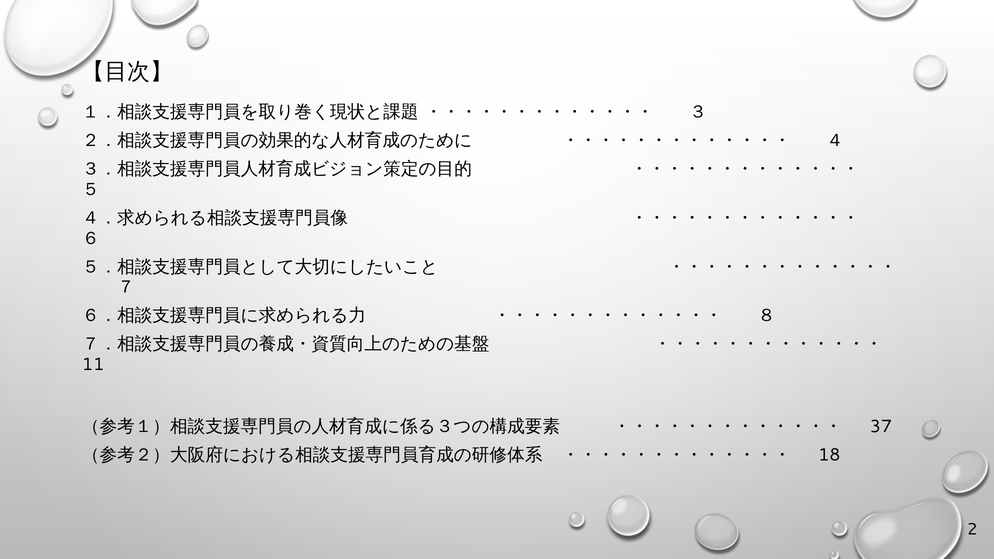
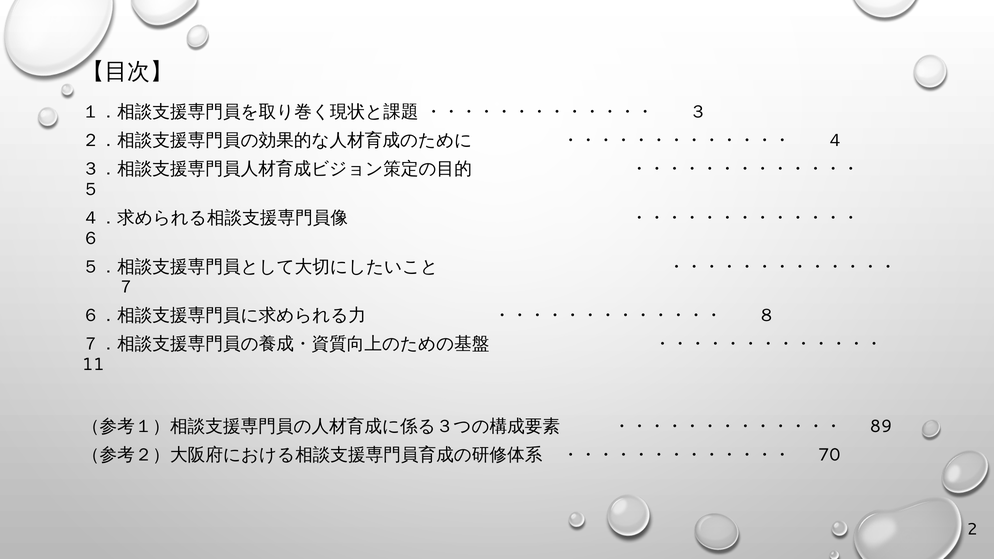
37: 37 -> 89 (881, 427)
18: 18 -> 70 (829, 455)
